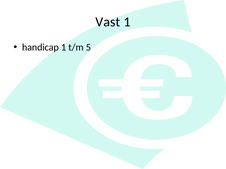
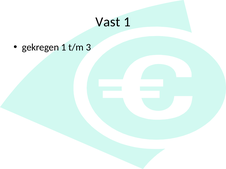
handicap: handicap -> gekregen (40, 47)
5: 5 -> 3 (89, 47)
